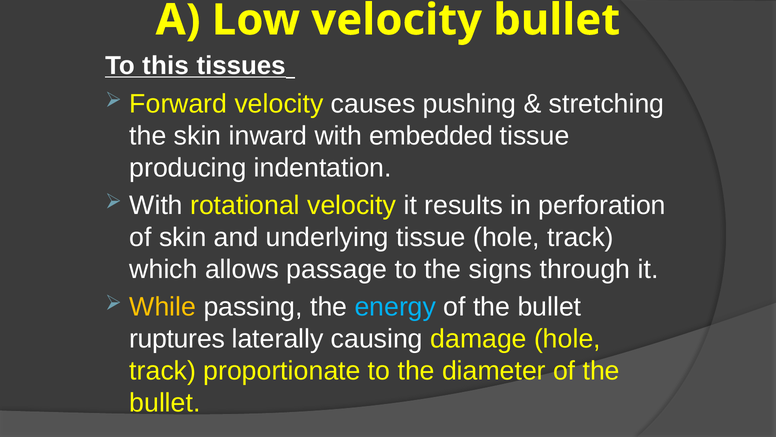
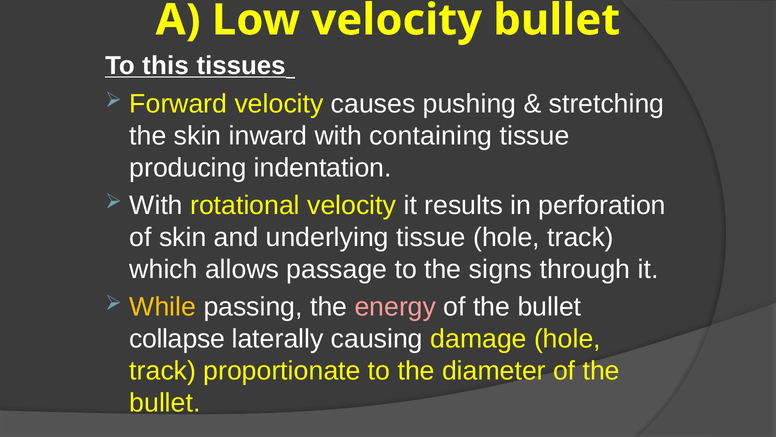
embedded: embedded -> containing (431, 136)
energy colour: light blue -> pink (395, 306)
ruptures: ruptures -> collapse (177, 338)
